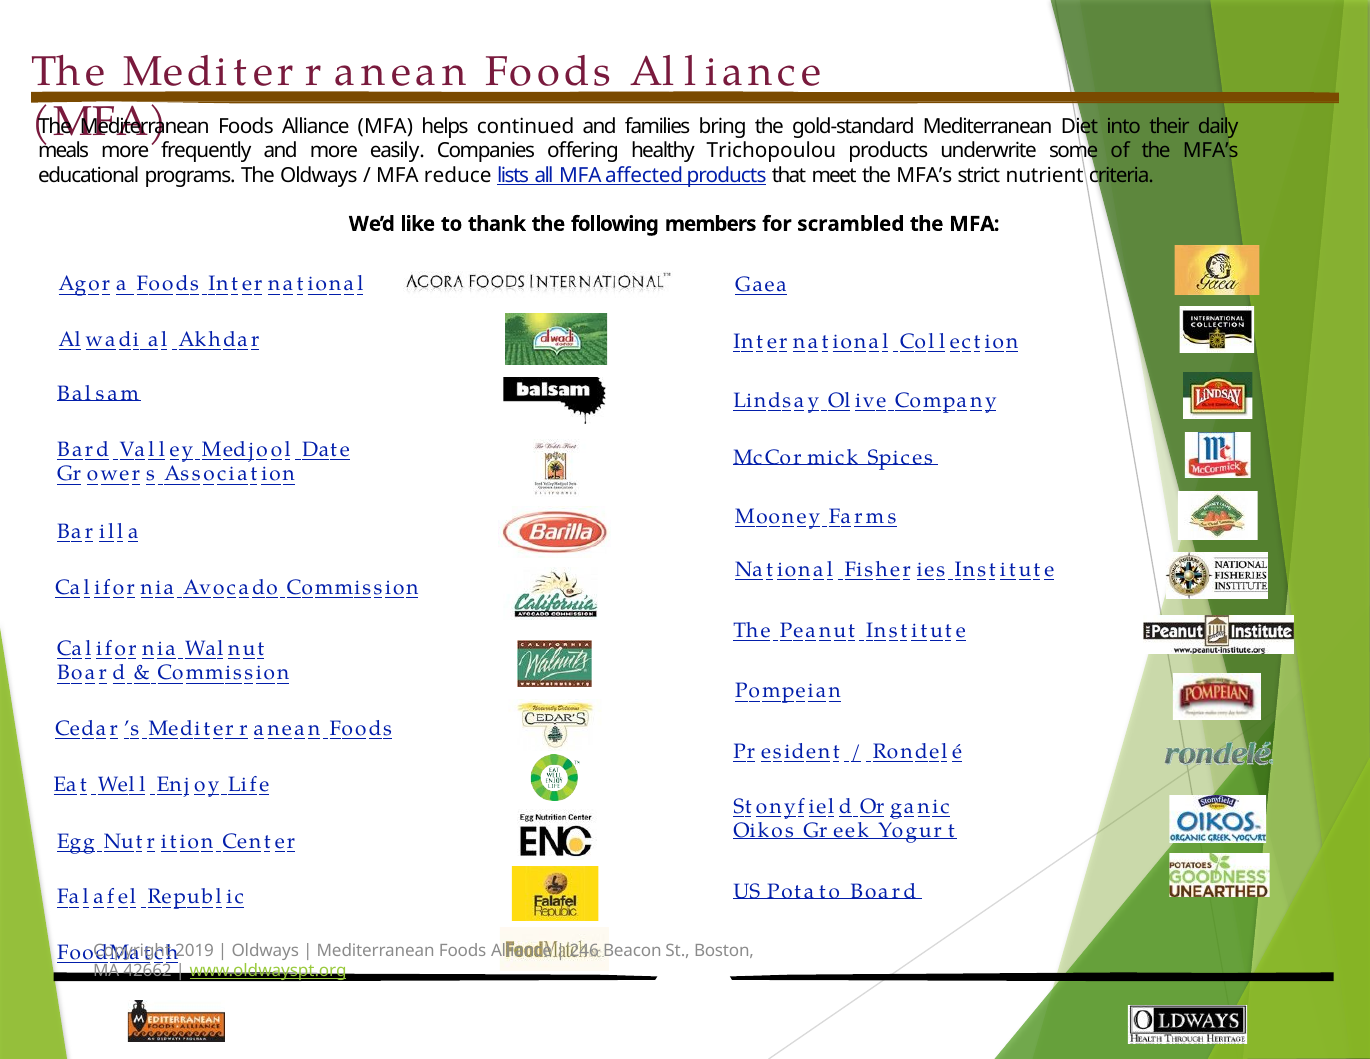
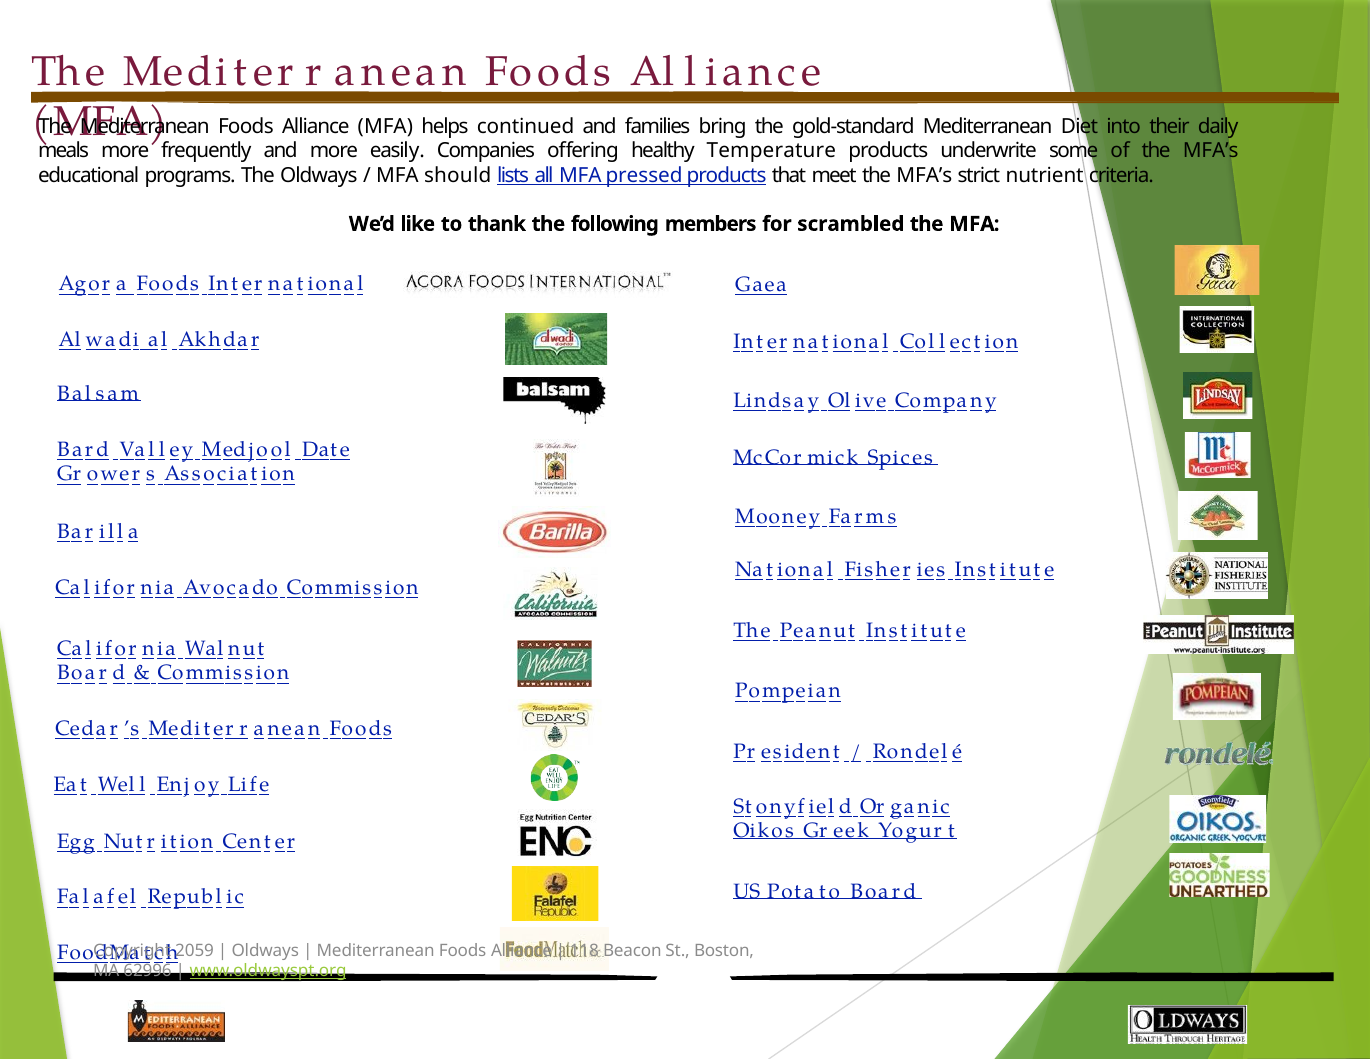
Trichopoulou: Trichopoulou -> Temperature (771, 151)
reduce: reduce -> should (458, 175)
affected: affected -> pressed (644, 175)
2019: 2019 -> 2059 (195, 950)
246: 246 -> 118 (584, 950)
42662: 42662 -> 62996 (148, 971)
